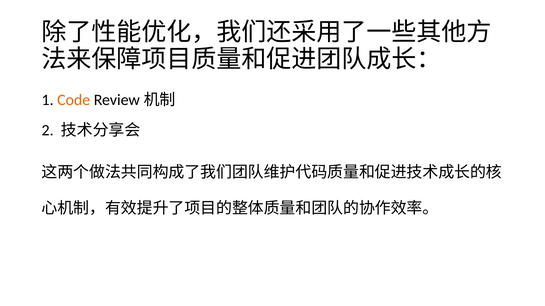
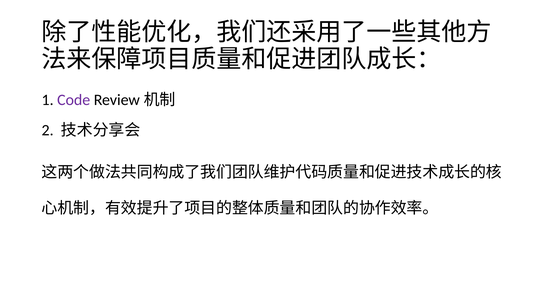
Code colour: orange -> purple (74, 100)
